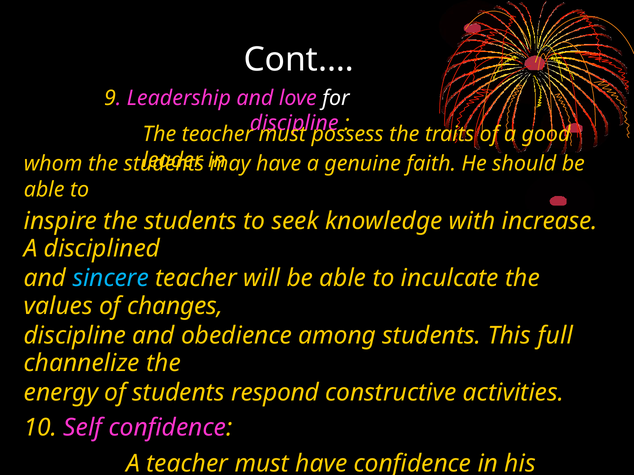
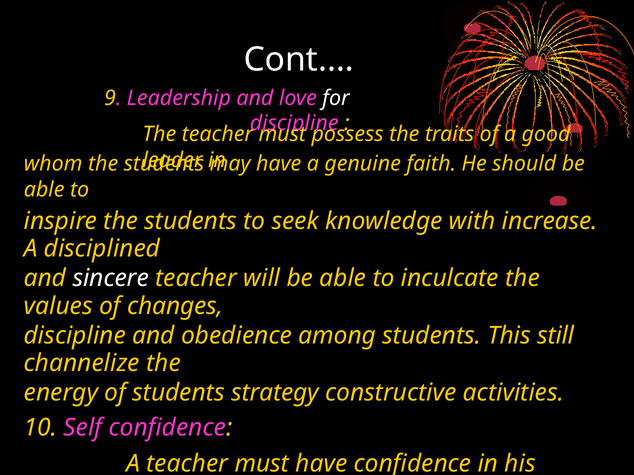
sincere colour: light blue -> white (111, 279)
full: full -> still (556, 336)
respond: respond -> strategy (275, 393)
